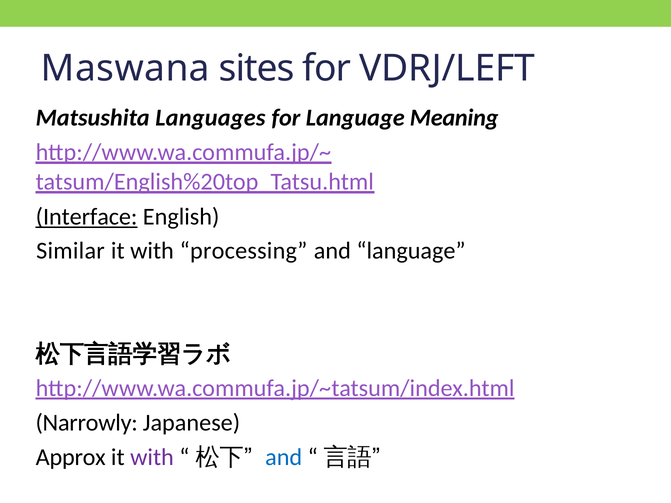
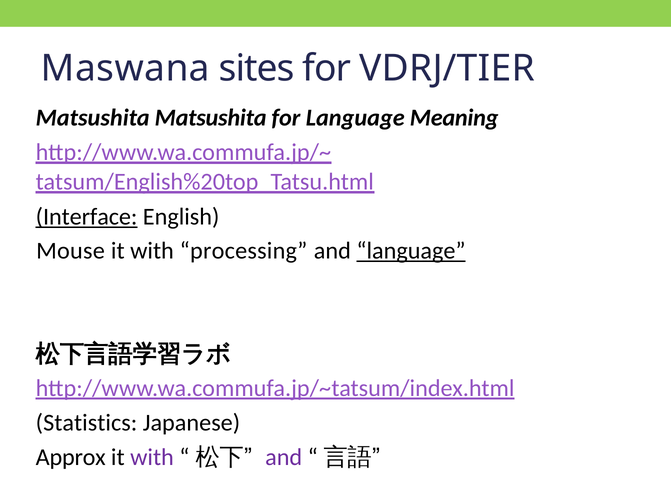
VDRJ/LEFT: VDRJ/LEFT -> VDRJ/TIER (447, 69)
Matsushita Languages: Languages -> Matsushita (211, 118)
Similar: Similar -> Mouse (71, 251)
language underline: none -> present (411, 251)
Narrowly: Narrowly -> Statistics (87, 423)
and colour: blue -> purple (284, 457)
